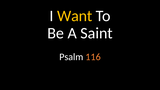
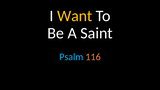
Psalm colour: white -> light blue (71, 57)
